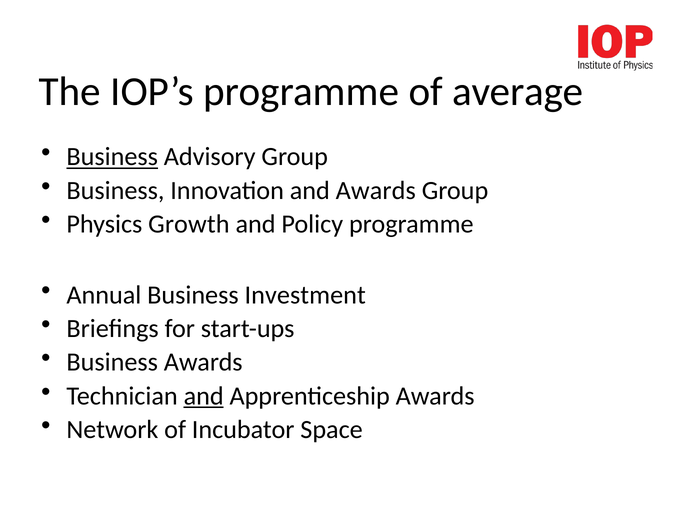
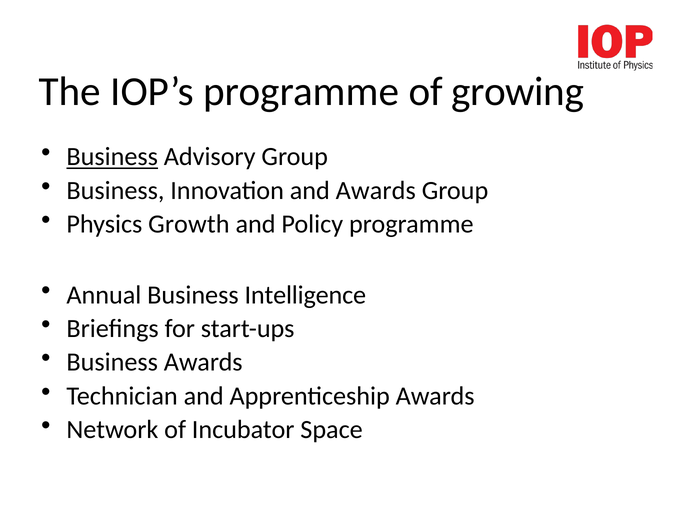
average: average -> growing (518, 91)
Investment: Investment -> Intelligence (305, 295)
and underline: present -> none (204, 396)
